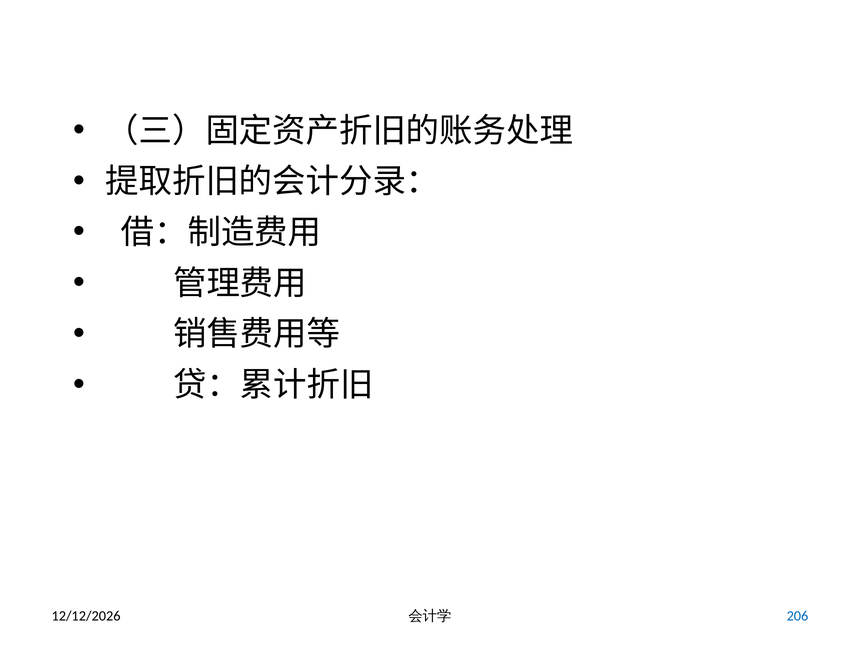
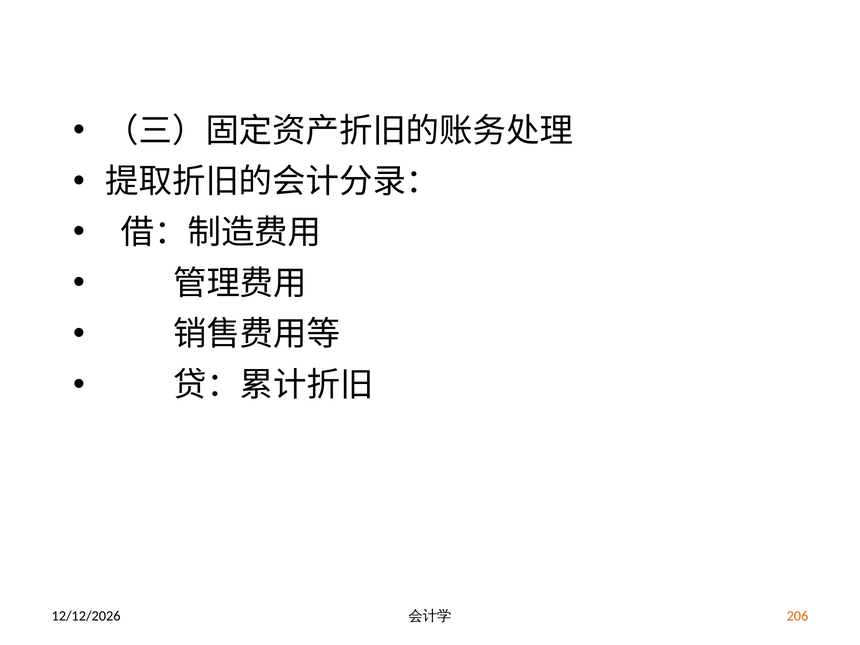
206 colour: blue -> orange (797, 616)
